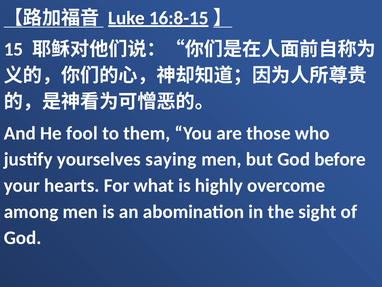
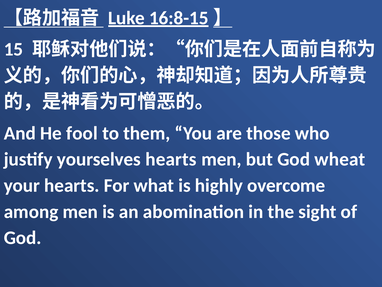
yourselves saying: saying -> hearts (171, 159)
before: before -> wheat (340, 159)
